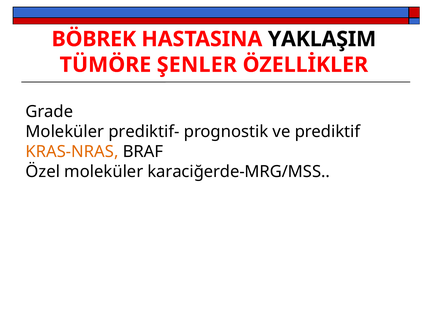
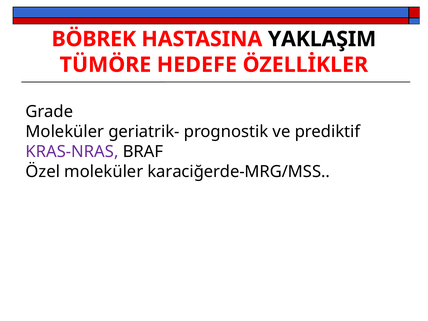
ŞENLER: ŞENLER -> HEDEFE (197, 65)
prediktif-: prediktif- -> geriatrik- (144, 132)
KRAS-NRAS colour: orange -> purple (72, 152)
